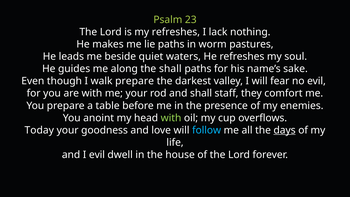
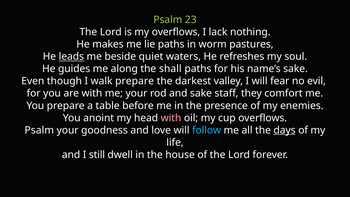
my refreshes: refreshes -> overflows (176, 32)
leads underline: none -> present (71, 57)
and shall: shall -> sake (201, 93)
with colour: light green -> pink (171, 118)
Today: Today -> Psalm (39, 130)
I evil: evil -> still (97, 155)
